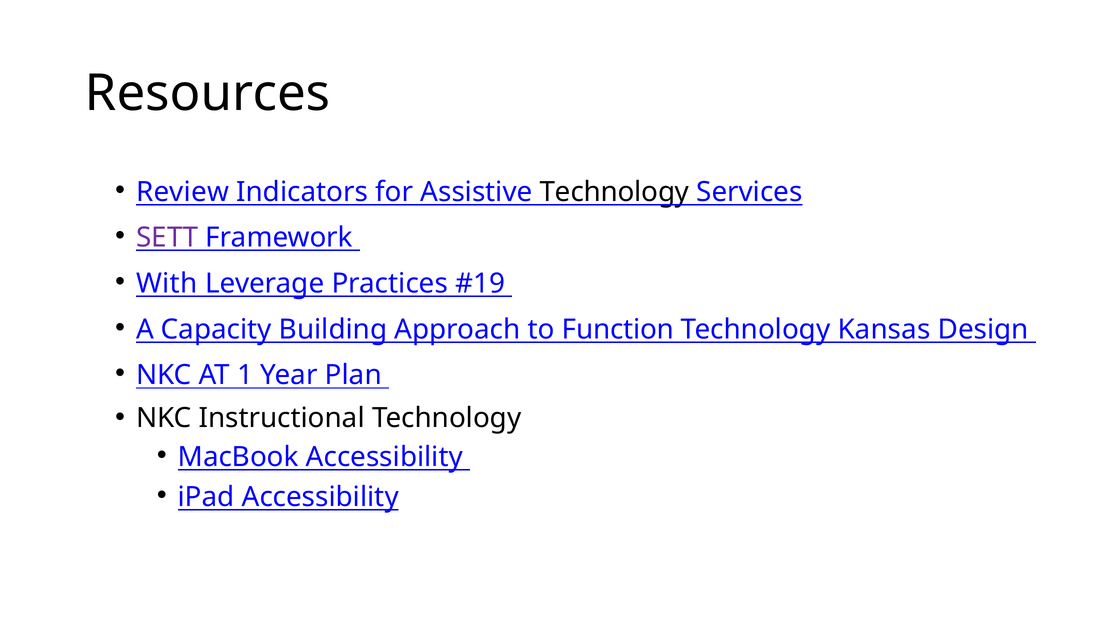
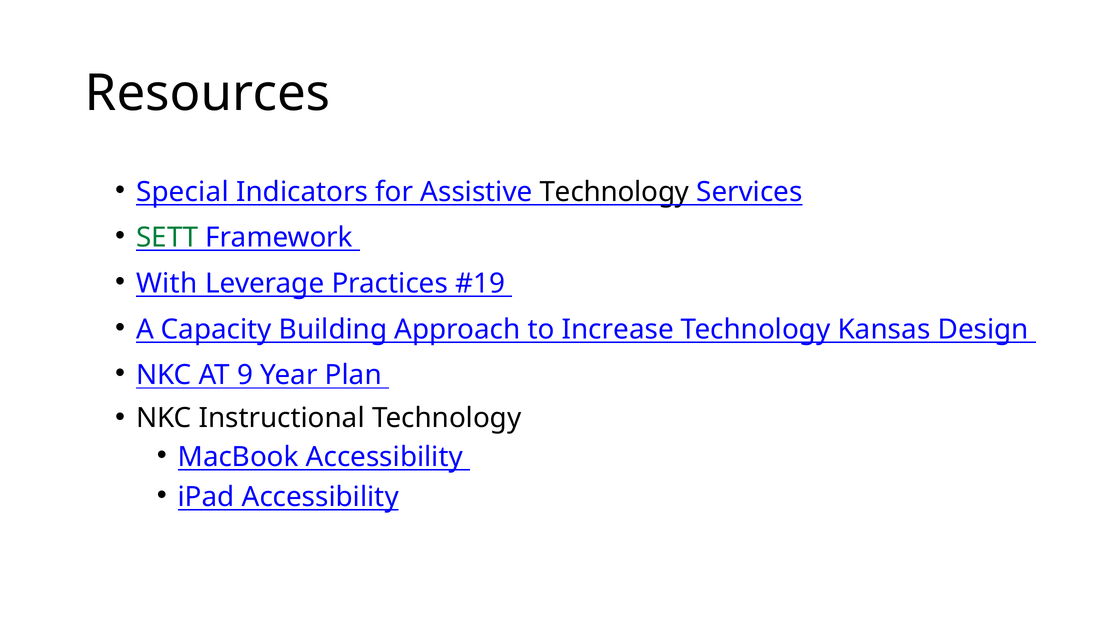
Review: Review -> Special (182, 192)
SETT colour: purple -> green (167, 238)
Function: Function -> Increase (618, 329)
1: 1 -> 9 (245, 375)
